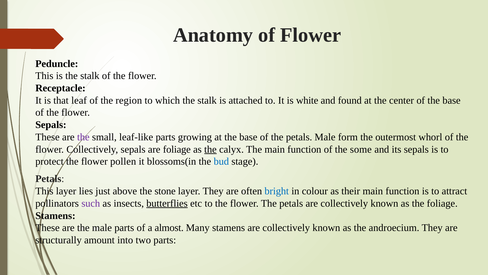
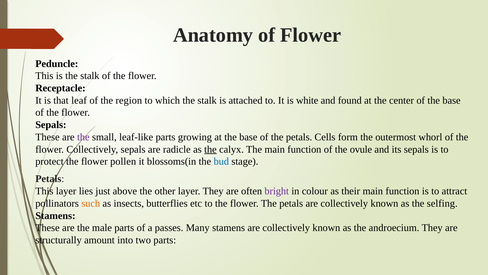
petals Male: Male -> Cells (325, 137)
are foliage: foliage -> radicle (177, 149)
some: some -> ovule (361, 149)
stone: stone -> other (165, 191)
bright colour: blue -> purple (277, 191)
such colour: purple -> orange (91, 203)
butterflies underline: present -> none (167, 203)
the foliage: foliage -> selfing (442, 203)
almost: almost -> passes (169, 227)
